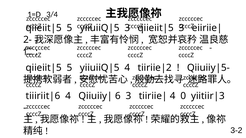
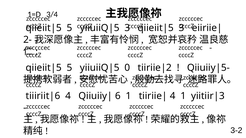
4: 4 -> 0 (127, 68)
6 3: 3 -> 1 (128, 96)
4 0: 0 -> 1 (183, 96)
